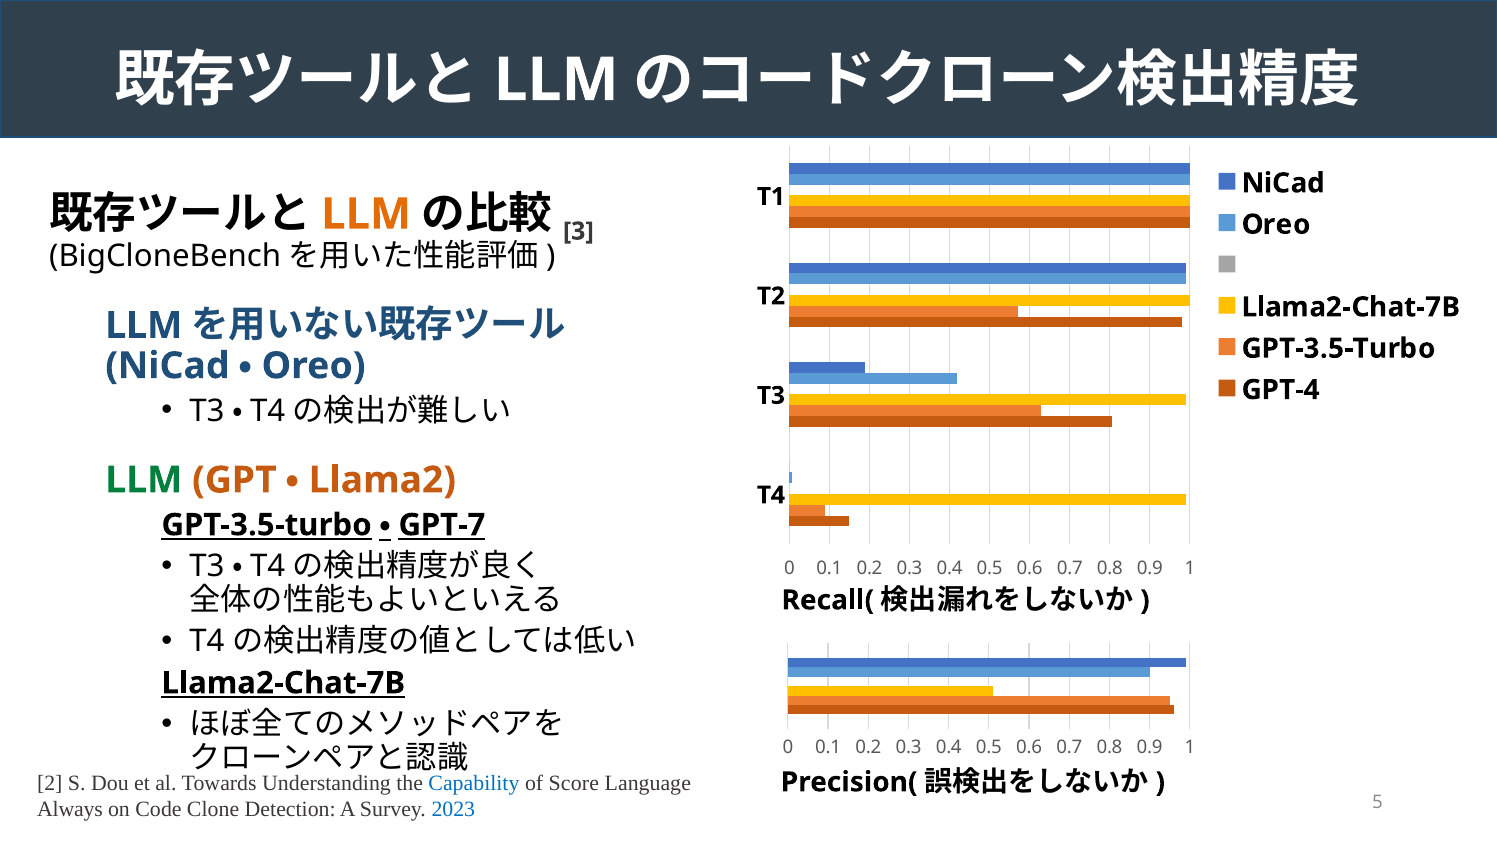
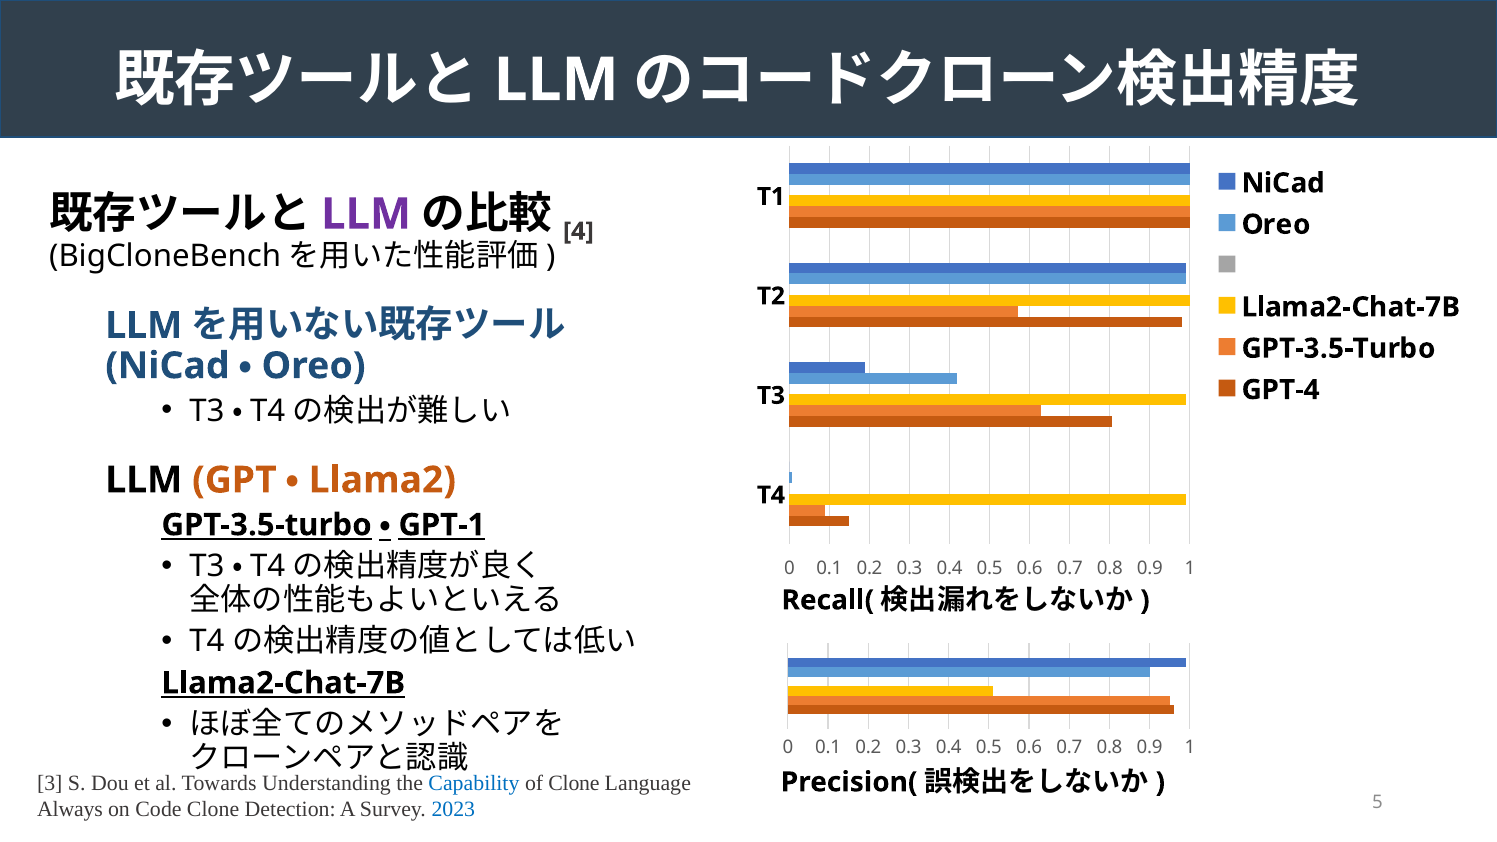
LLM colour: orange -> purple (366, 214)
3: 3 -> 4 (578, 231)
LLM colour: green -> black (144, 480)
GPT-7: GPT-7 -> GPT-1 (442, 525)
2: 2 -> 3 (50, 783)
of Score: Score -> Clone (574, 783)
